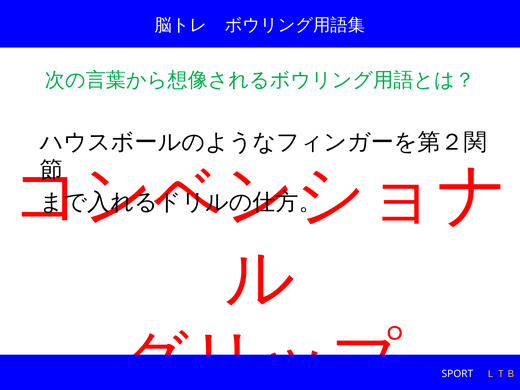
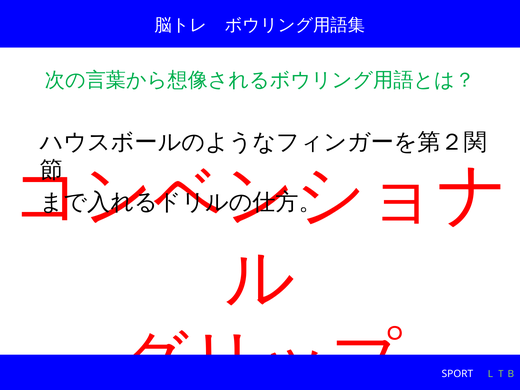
ＬＴＢ colour: yellow -> light green (501, 374)
